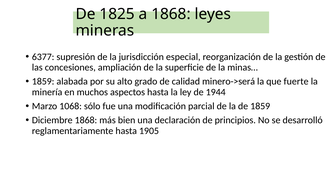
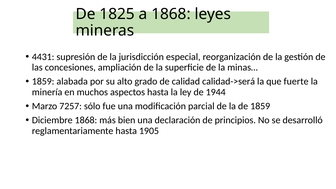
6377: 6377 -> 4431 (43, 57)
minero->será: minero->será -> calidad->será (229, 81)
1068: 1068 -> 7257 (71, 106)
